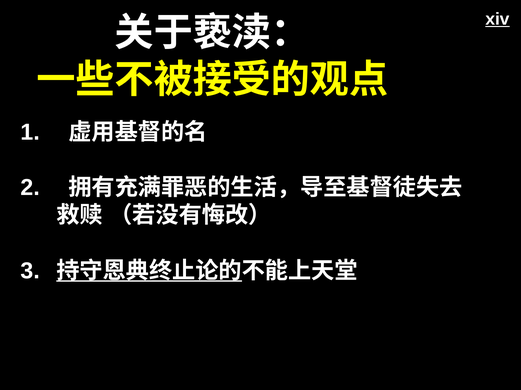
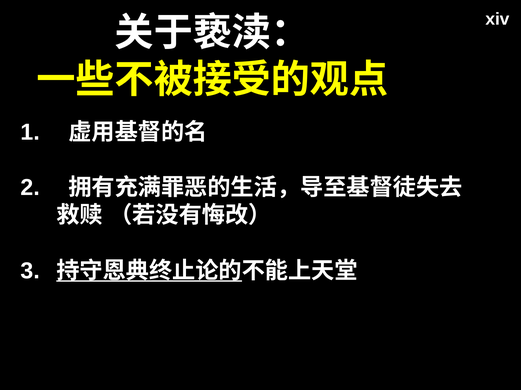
xiv underline: present -> none (498, 19)
